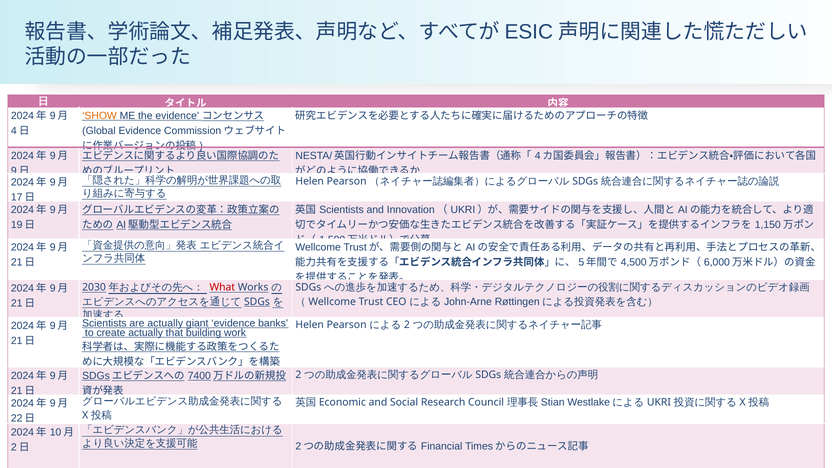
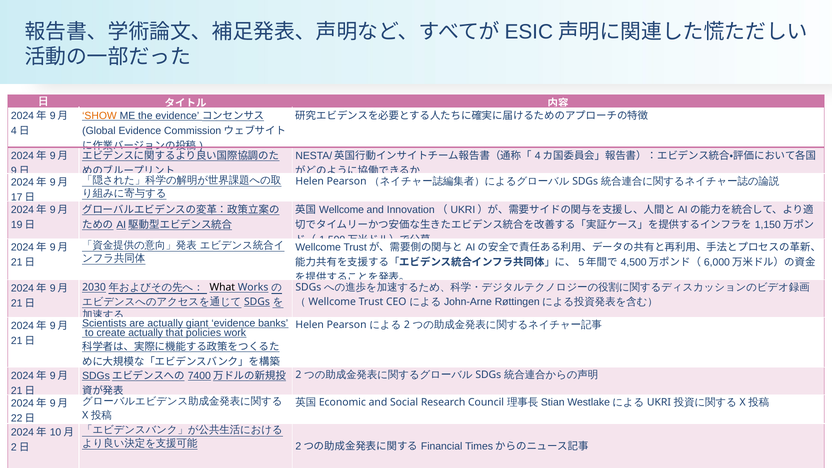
Scientists: Scientists -> Wellcome (342, 210)
What colour: red -> black (222, 287)
building: building -> policies (204, 333)
